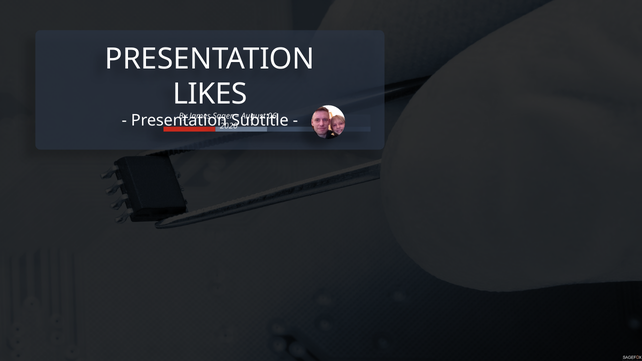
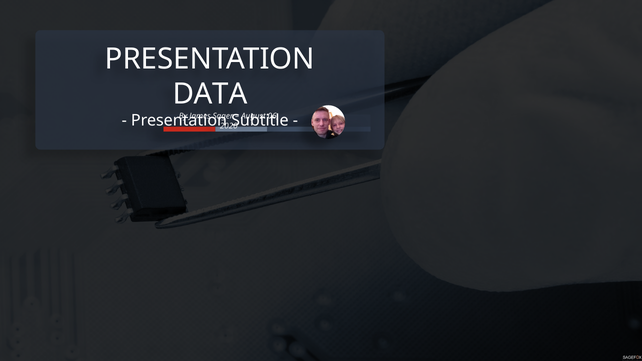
LIKES: LIKES -> DATA (210, 94)
